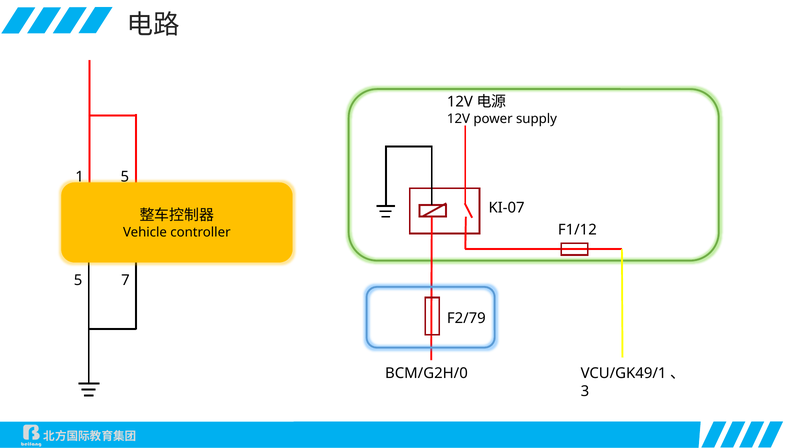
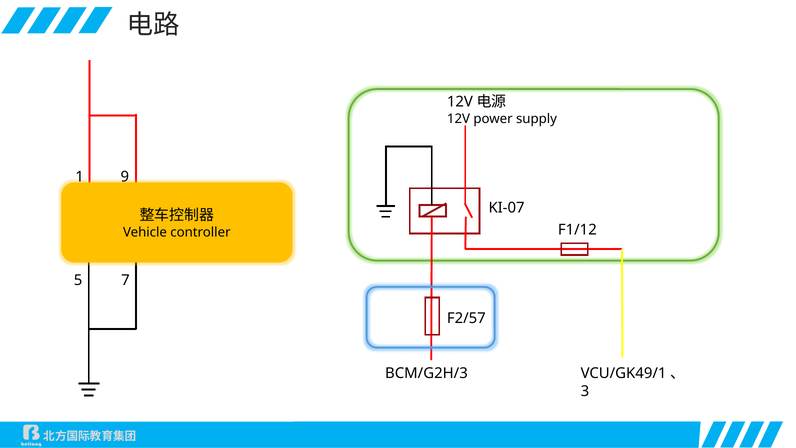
1 5: 5 -> 9 (125, 177)
F2/79: F2/79 -> F2/57 (466, 318)
BCM/G2H/0: BCM/G2H/0 -> BCM/G2H/3 (426, 373)
